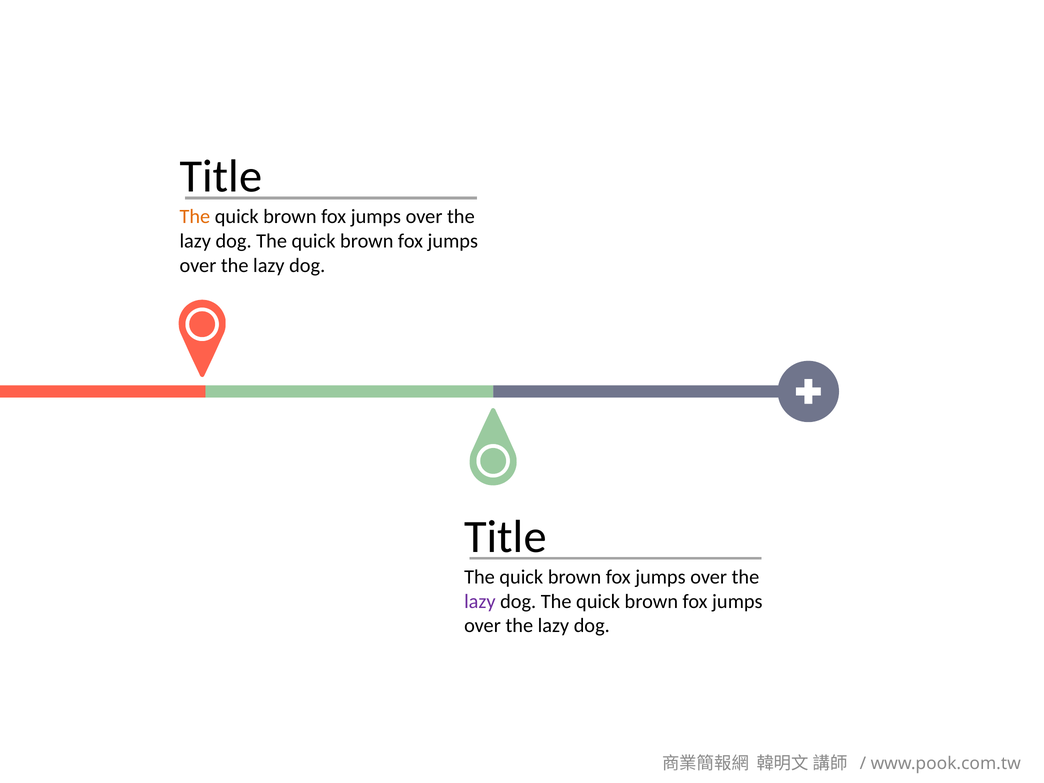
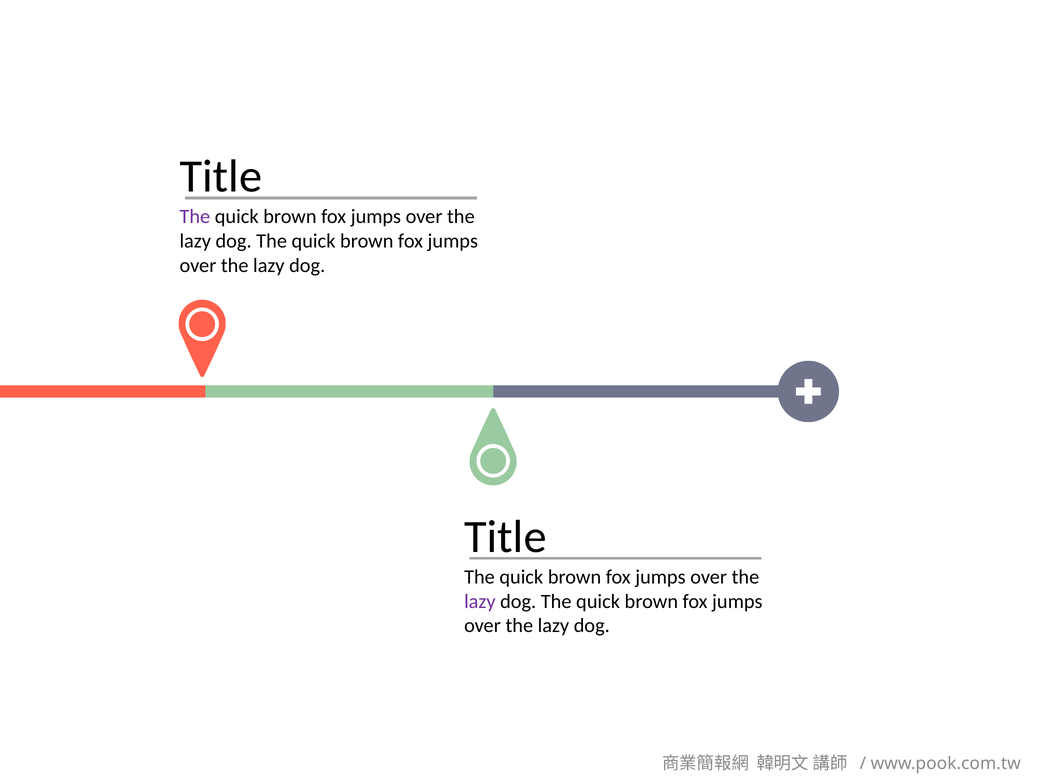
The colour: orange -> purple (195, 217)
